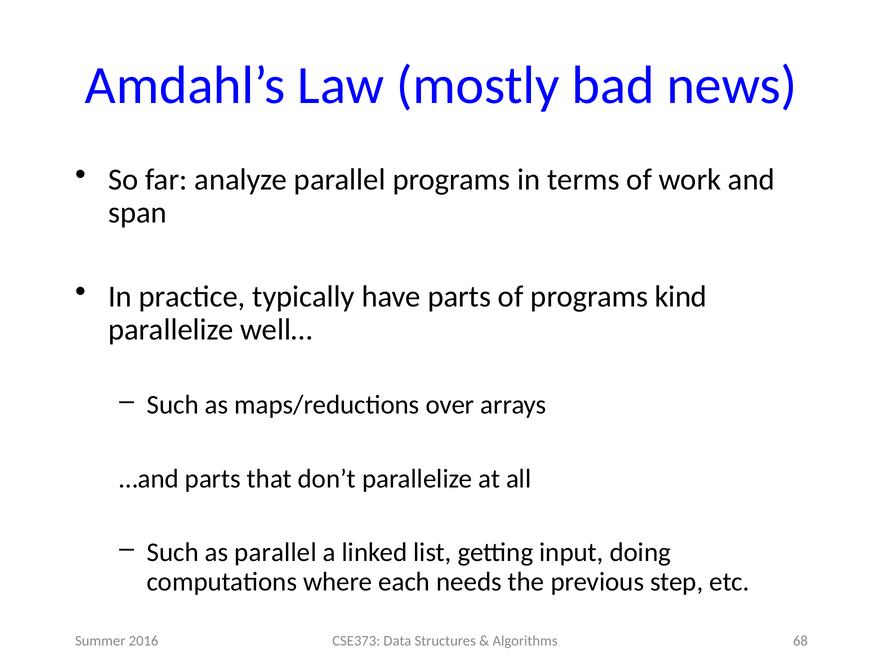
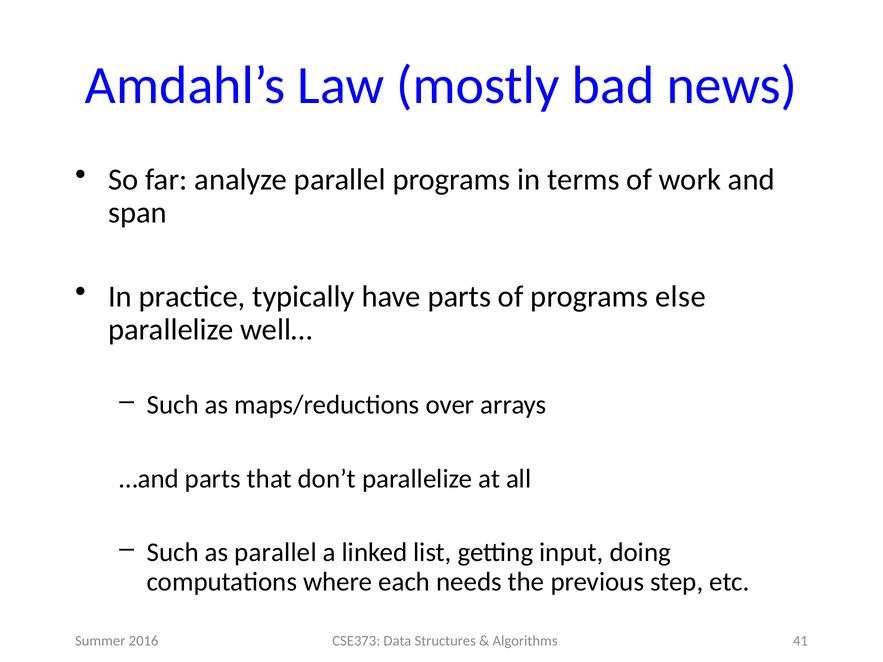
kind: kind -> else (681, 297)
68: 68 -> 41 (800, 641)
